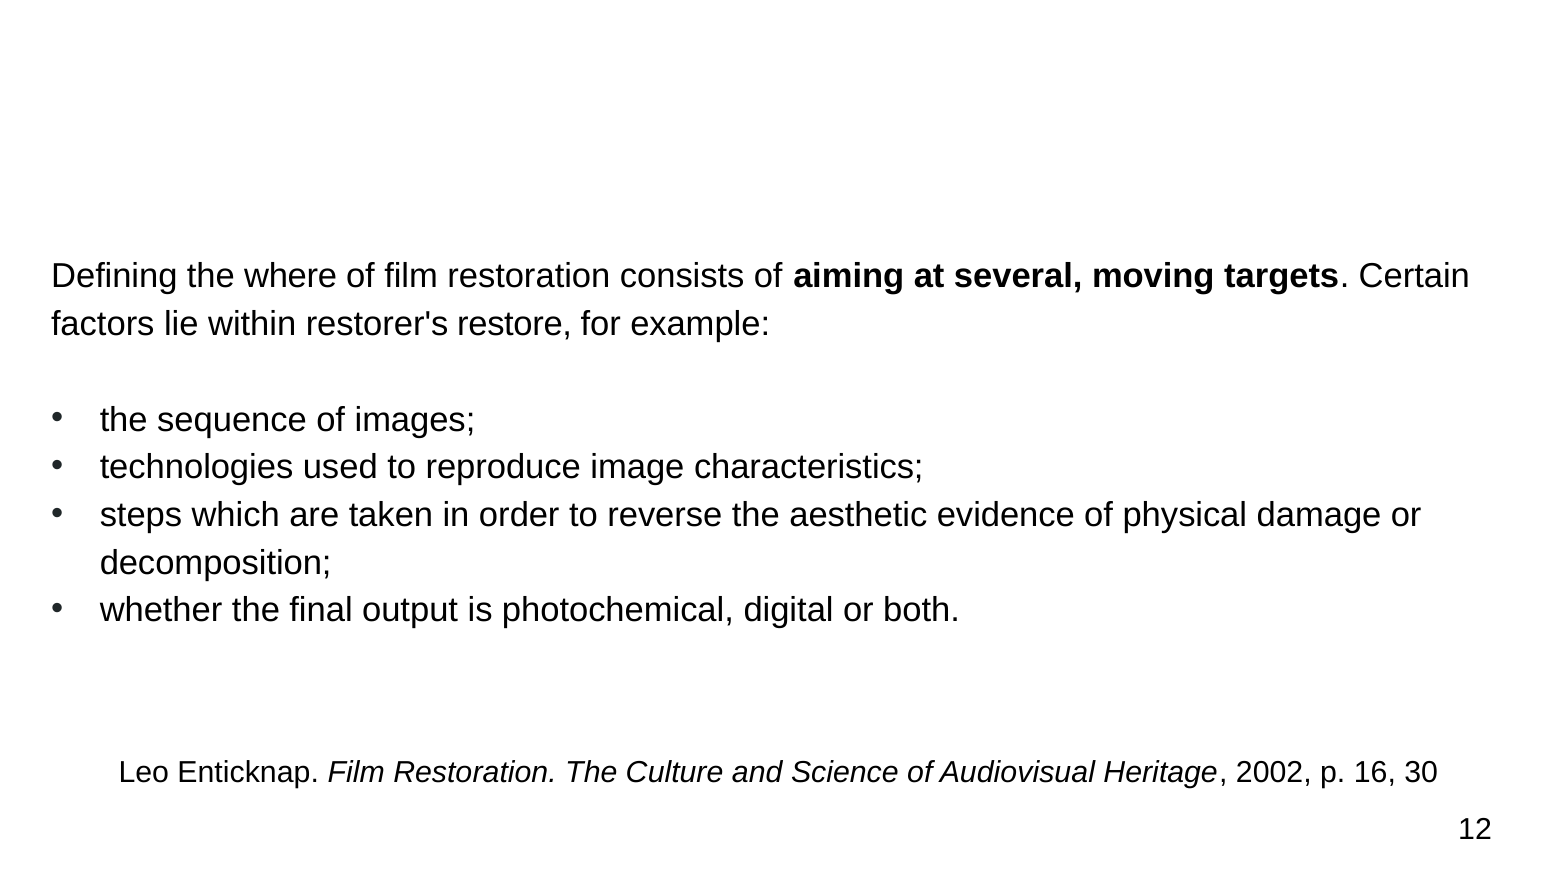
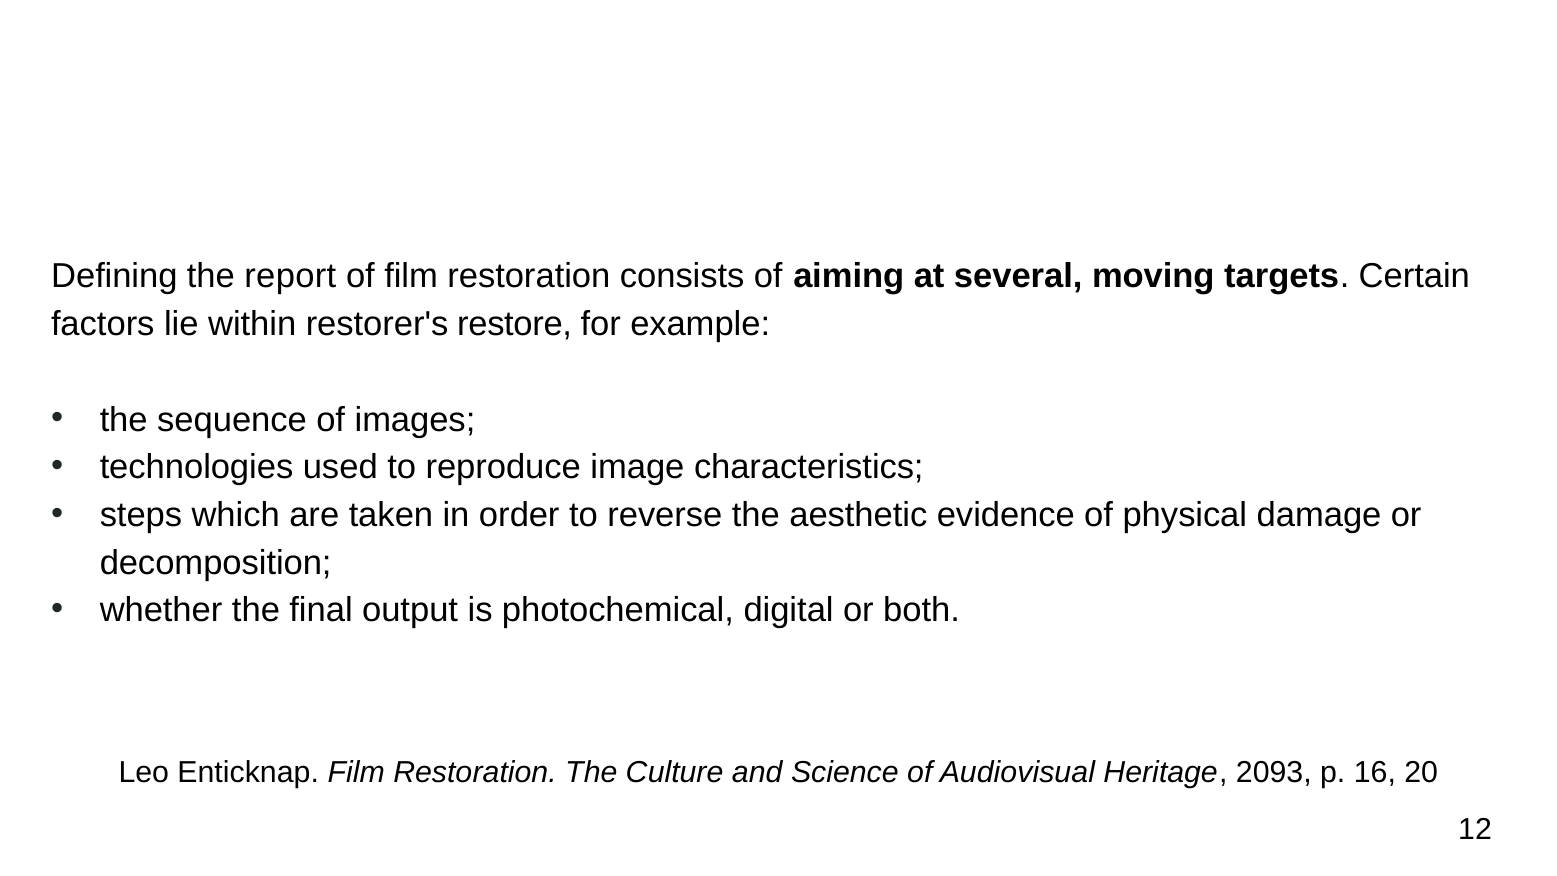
where: where -> report (290, 276)
2002: 2002 -> 2093 (1274, 772)
30: 30 -> 20 (1421, 772)
